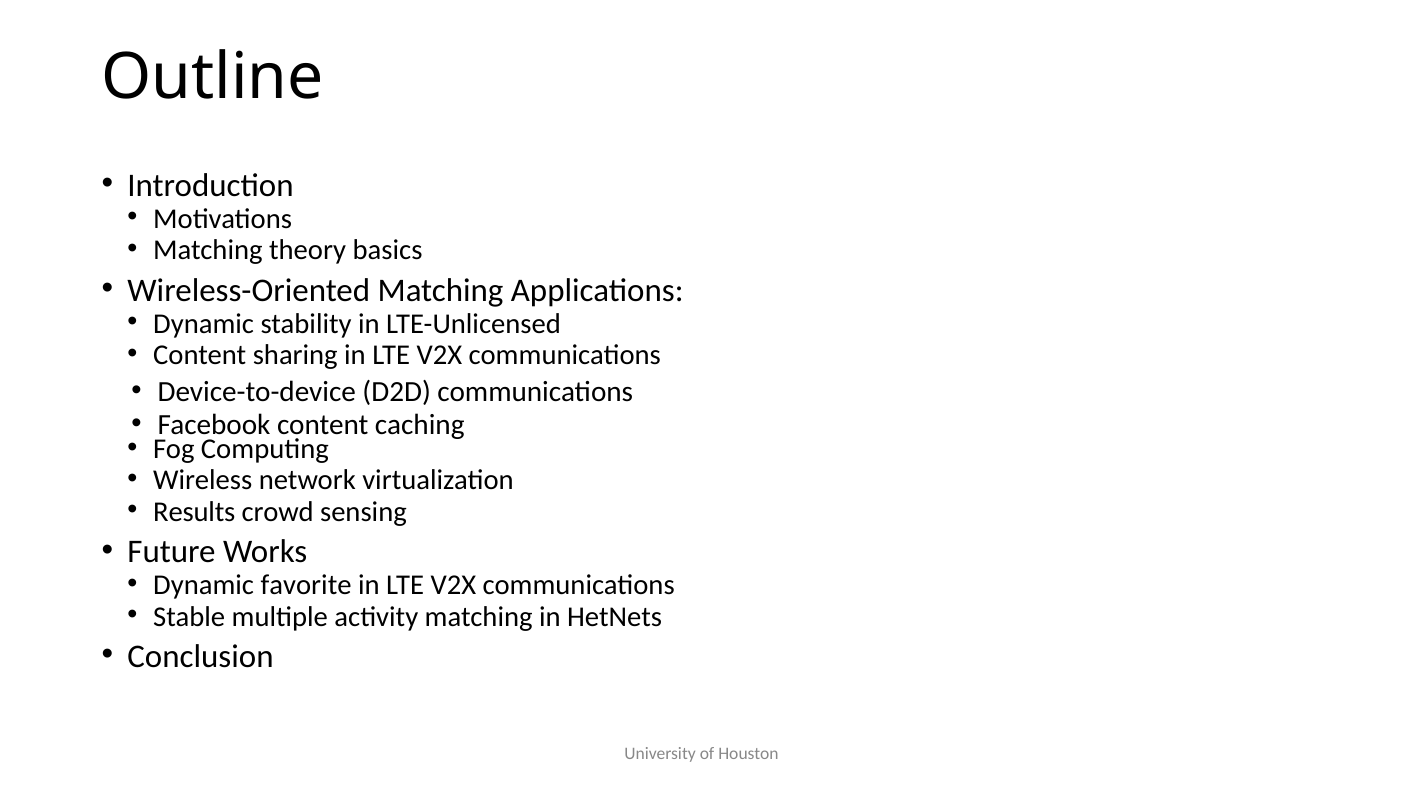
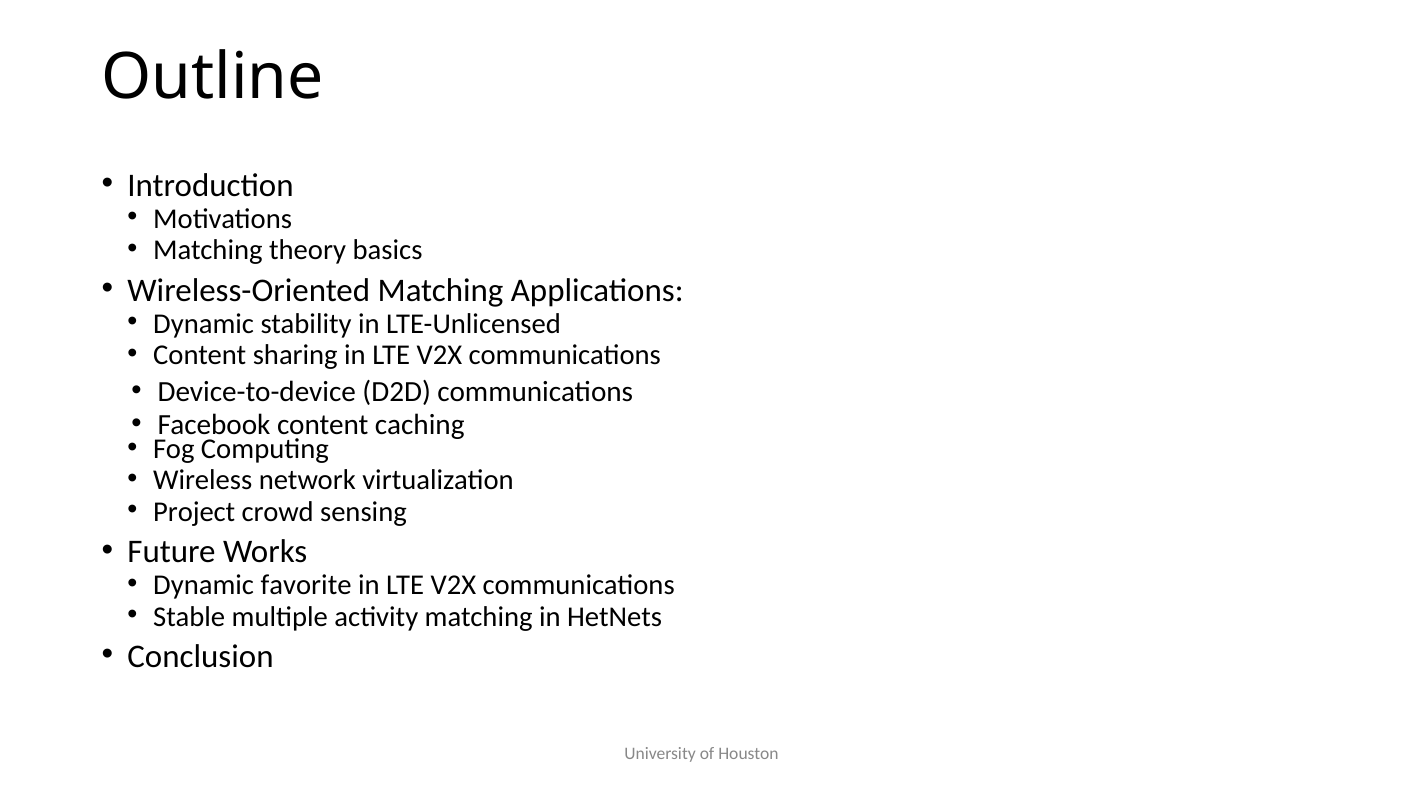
Results: Results -> Project (194, 512)
